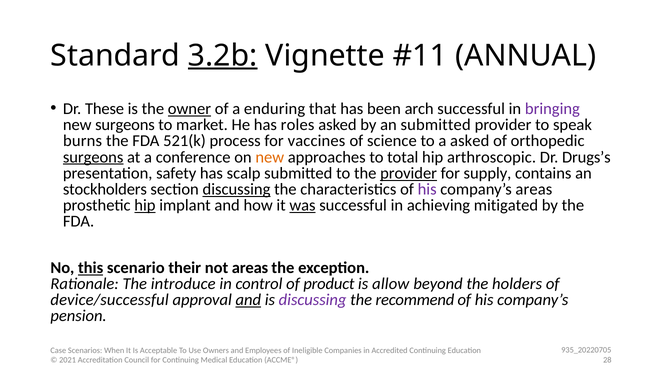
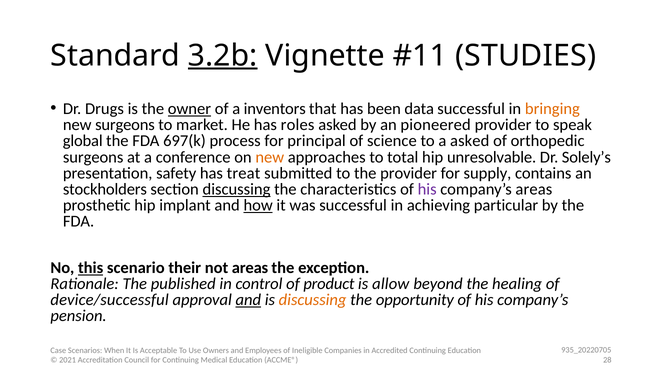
ANNUAL: ANNUAL -> STUDIES (526, 56)
These: These -> Drugs (104, 109)
enduring: enduring -> inventors (275, 109)
arch: arch -> data (419, 109)
bringing colour: purple -> orange (552, 109)
an submitted: submitted -> pioneered (436, 125)
burns: burns -> global (83, 141)
521(k: 521(k -> 697(k (185, 141)
vaccines: vaccines -> principal (317, 141)
surgeons underline: present -> none (93, 157)
arthroscopic: arthroscopic -> unresolvable (492, 157)
Drugs’s: Drugs’s -> Solely’s (586, 157)
scalp: scalp -> treat (244, 173)
provider underline: present -> none (409, 173)
hip underline: present -> none (145, 206)
how underline: none -> present (258, 206)
was underline: present -> none (303, 206)
mitigated: mitigated -> particular (506, 206)
introduce: introduce -> published (183, 284)
holders: holders -> healing (517, 284)
discussing colour: purple -> orange (313, 300)
recommend: recommend -> opportunity (415, 300)
